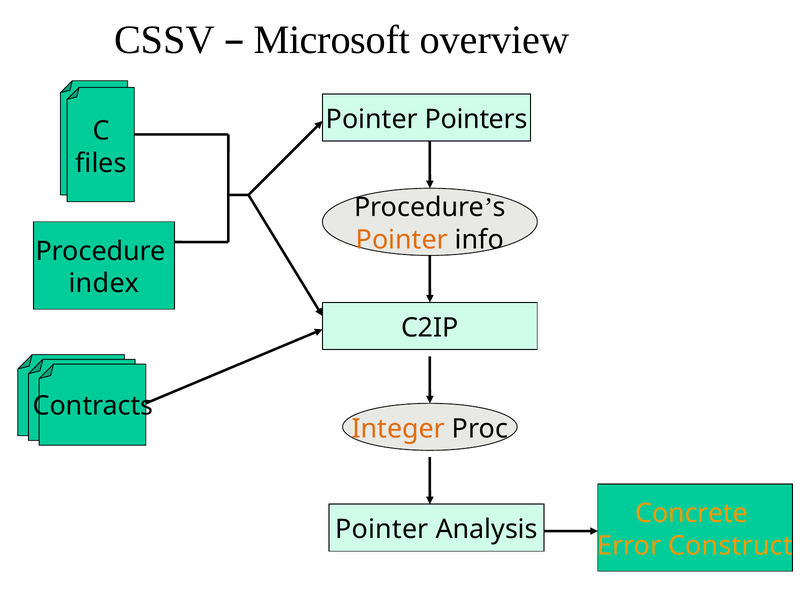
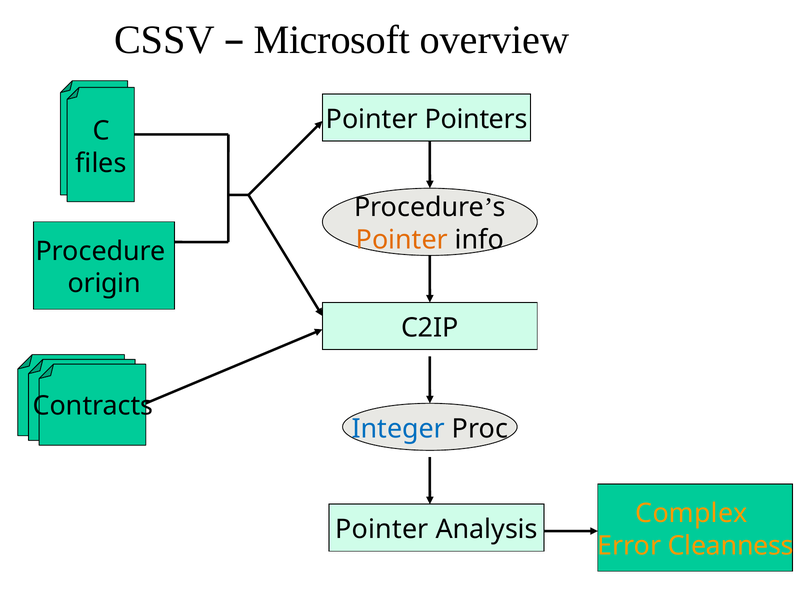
index: index -> origin (104, 283)
Integer colour: orange -> blue (398, 428)
Concrete: Concrete -> Complex (692, 513)
Construct: Construct -> Cleanness (731, 545)
